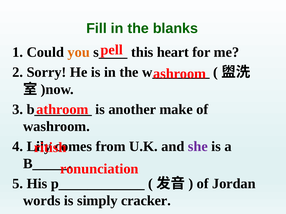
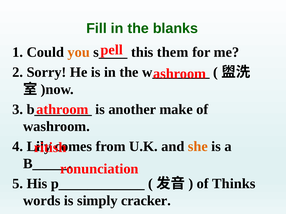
heart: heart -> them (173, 52)
she colour: purple -> orange (198, 147)
Jordan: Jordan -> Thinks (234, 184)
